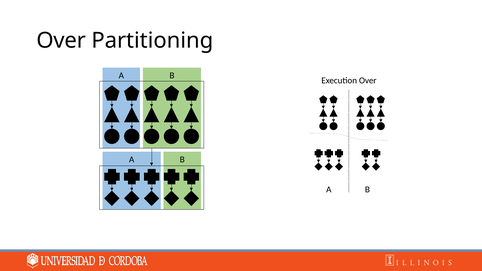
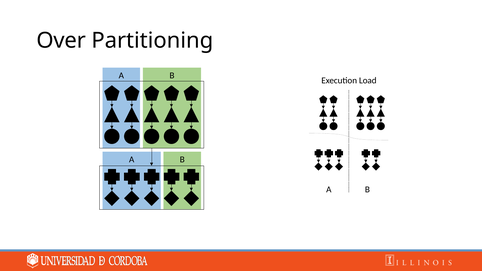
Execution Over: Over -> Load (368, 81)
